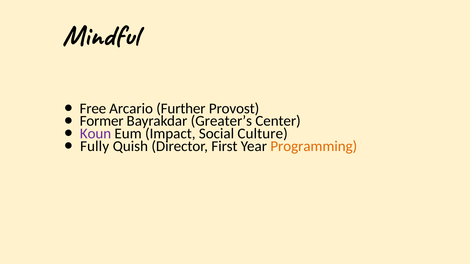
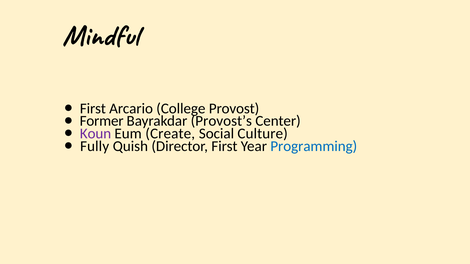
Free: Free -> First (93, 109)
Further: Further -> College (181, 109)
Greater’s: Greater’s -> Provost’s (221, 121)
Impact: Impact -> Create (170, 134)
Programming colour: orange -> blue (314, 146)
